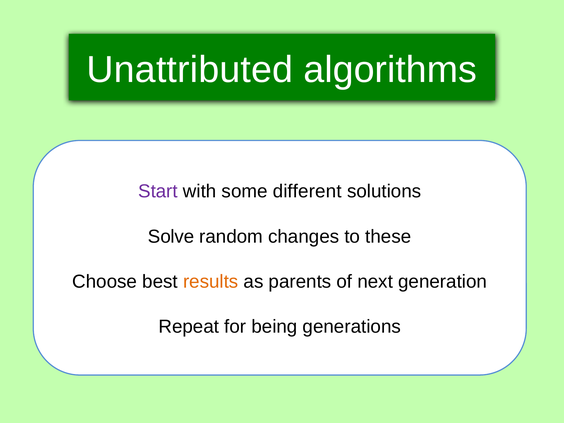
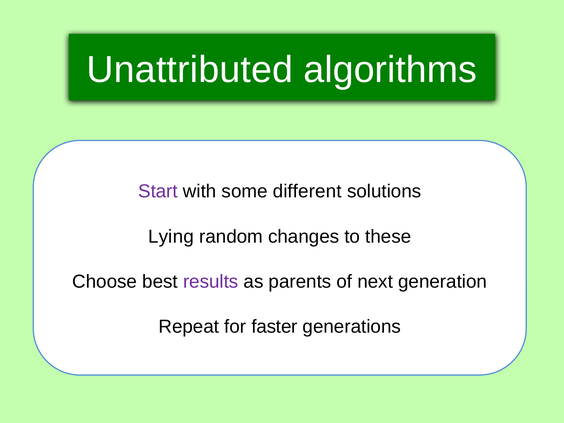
Solve: Solve -> Lying (171, 236)
results colour: orange -> purple (211, 282)
being: being -> faster (275, 327)
